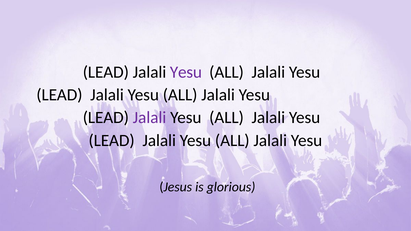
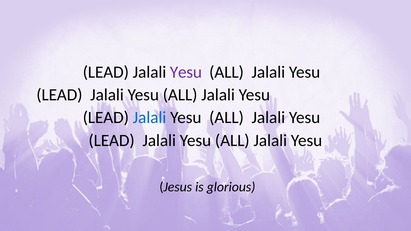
Jalali colour: purple -> blue (150, 118)
